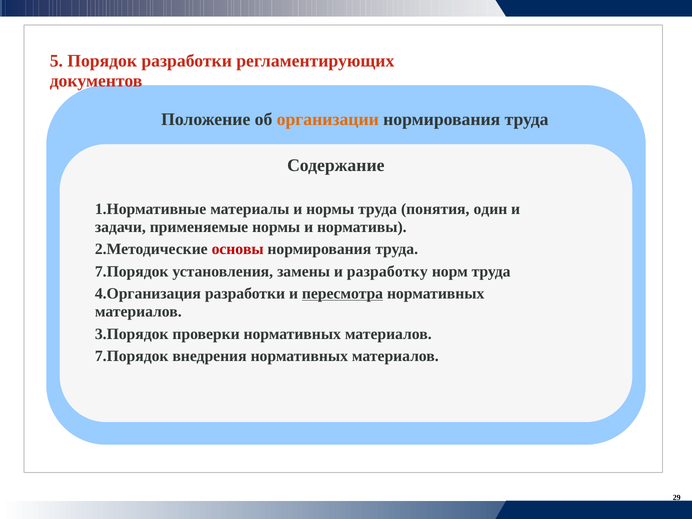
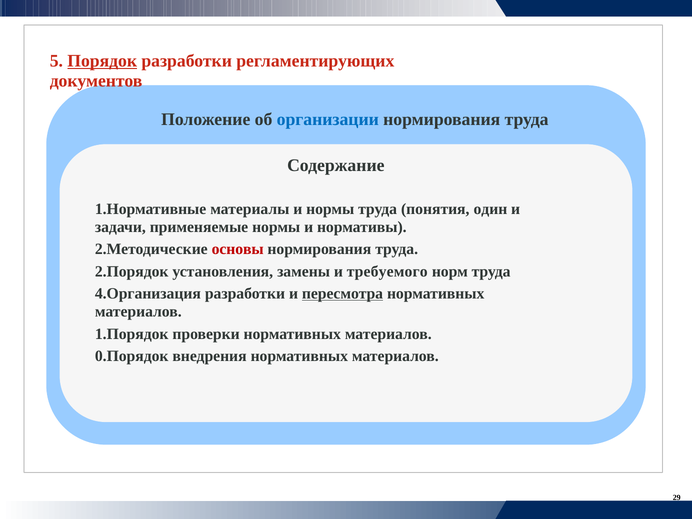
Порядок underline: none -> present (102, 61)
организации colour: orange -> blue (328, 119)
7.Порядок: 7.Порядок -> 2.Порядок (132, 271)
разработку: разработку -> требуемого (387, 271)
3.Порядок: 3.Порядок -> 1.Порядок (132, 334)
7.Порядок: 7.Порядок -> 0.Порядок (132, 356)
